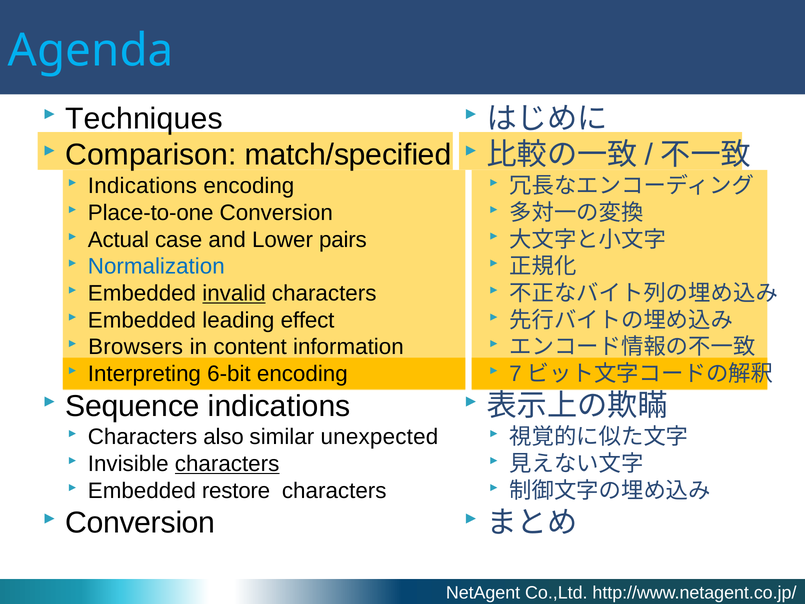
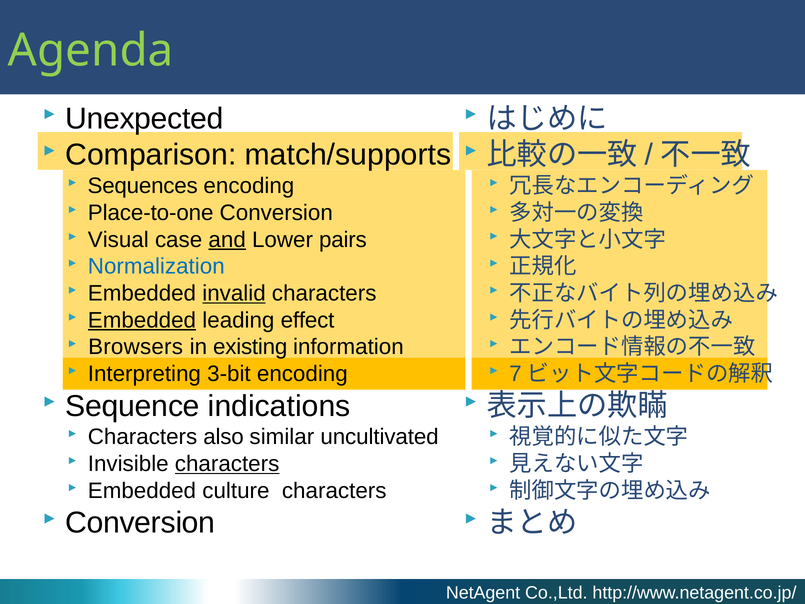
Agenda colour: light blue -> light green (91, 50)
Techniques: Techniques -> Unexpected (144, 119)
match/specified: match/specified -> match/supports (348, 155)
Indications: Indications -> Sequences (143, 186)
Actual: Actual -> Visual (118, 240)
and underline: none -> present (227, 240)
Embedded underline: none -> present (142, 320)
content: content -> existing (250, 347)
6-bit: 6-bit -> 3-bit (229, 374)
unexpected: unexpected -> uncultivated (380, 437)
restore: restore -> culture (236, 491)
